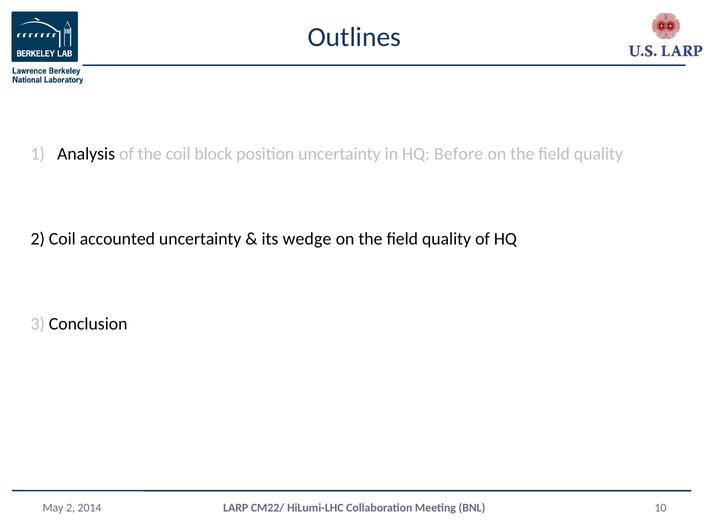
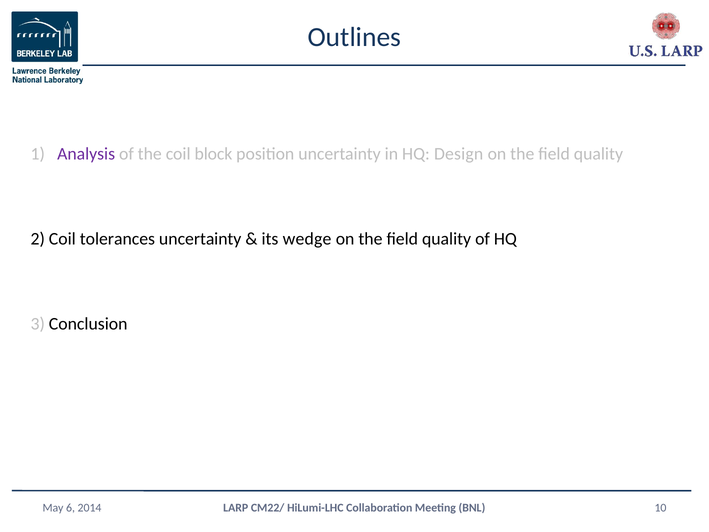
Analysis colour: black -> purple (86, 154)
Before: Before -> Design (459, 154)
accounted: accounted -> tolerances (117, 239)
May 2: 2 -> 6 (70, 508)
